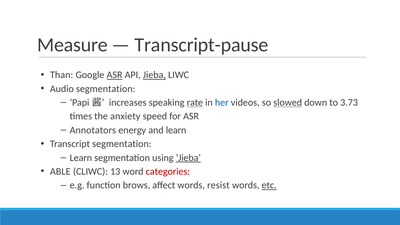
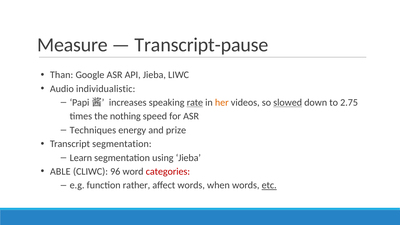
ASR underline: present -> none (115, 75)
Jieba underline: present -> none (154, 75)
Audio segmentation: segmentation -> individualistic (106, 89)
her colour: blue -> orange (222, 103)
3.73: 3.73 -> 2.75 (349, 103)
anxiety: anxiety -> nothing (125, 116)
Annotators: Annotators -> Techniques (93, 130)
and learn: learn -> prize (176, 130)
Jieba underline: present -> none (188, 158)
13: 13 -> 96 (115, 172)
brows: brows -> rather (137, 185)
resist: resist -> when (218, 185)
